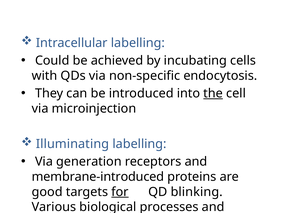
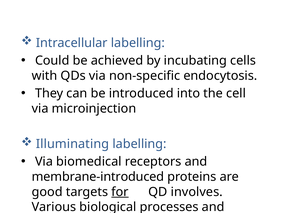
the underline: present -> none (213, 93)
generation: generation -> biomedical (89, 162)
blinking: blinking -> involves (197, 192)
